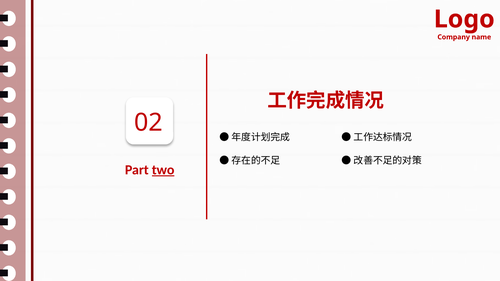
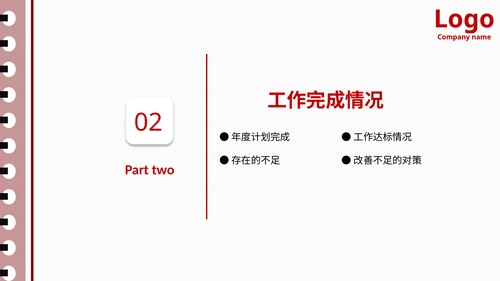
two underline: present -> none (163, 170)
